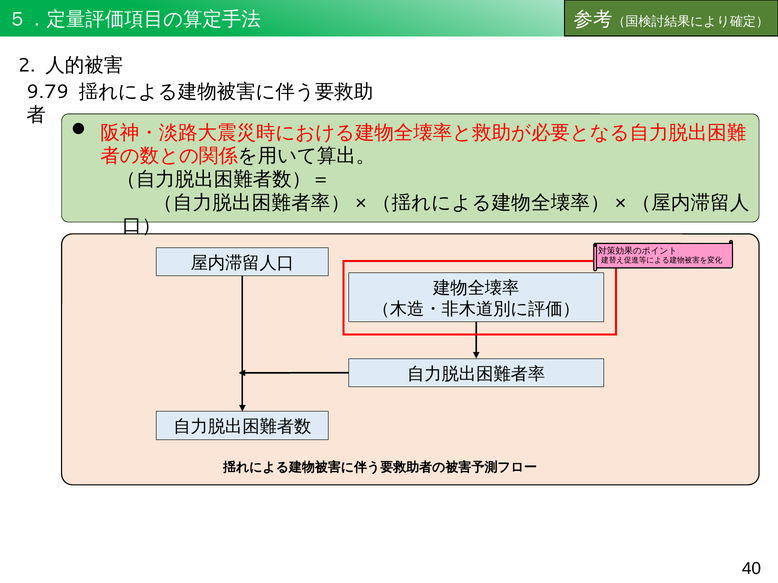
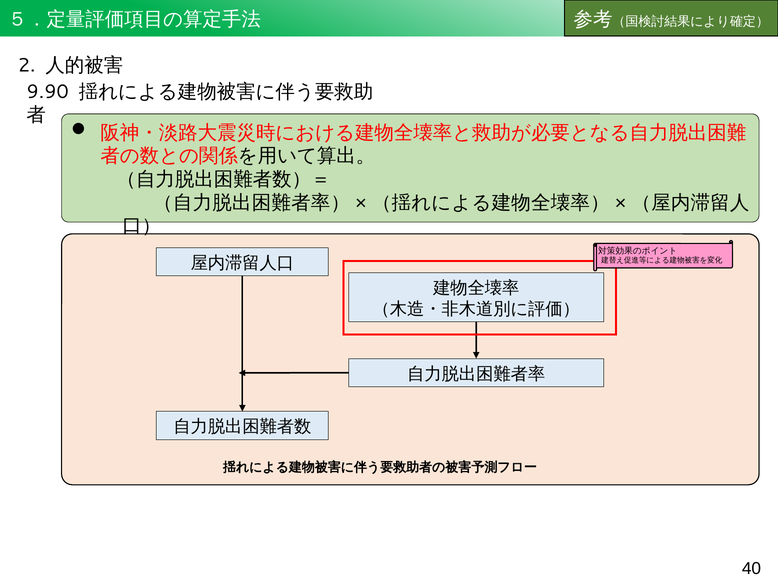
9.79: 9.79 -> 9.90 (48, 92)
